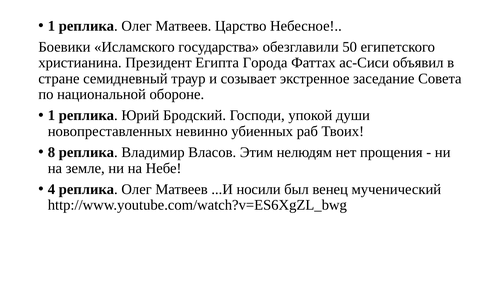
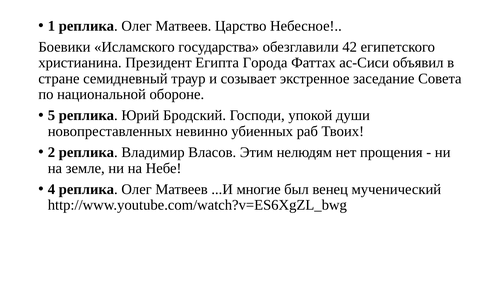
50: 50 -> 42 (350, 47)
1: 1 -> 5 (51, 115)
8: 8 -> 2 (51, 152)
носили: носили -> многие (259, 189)
